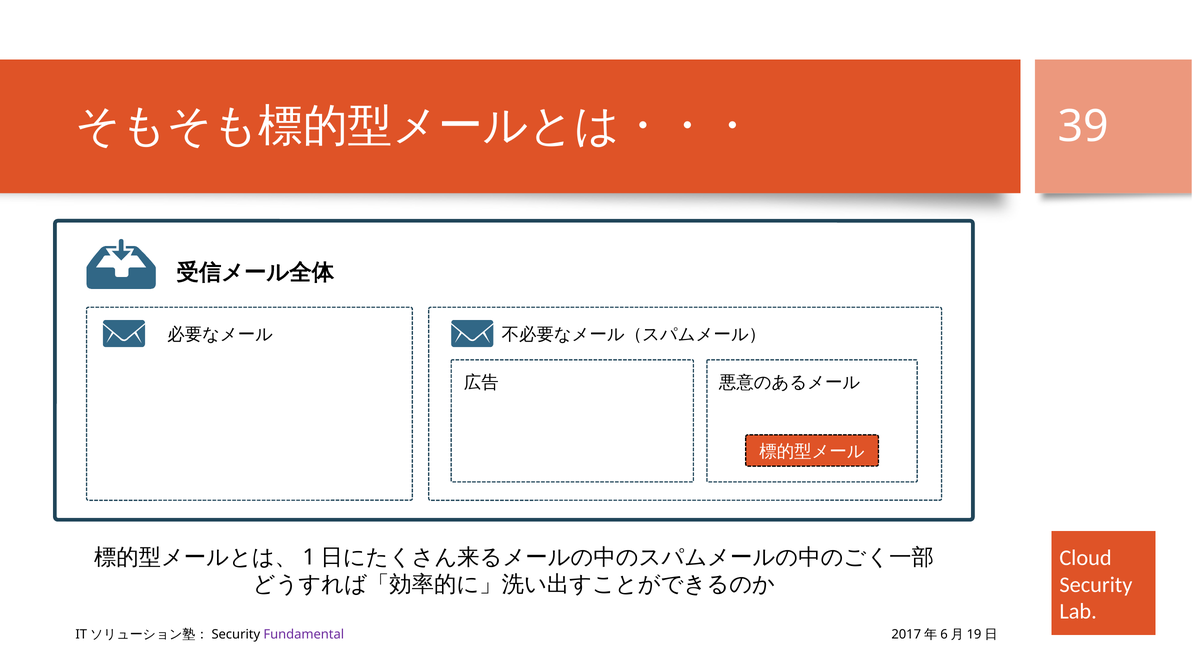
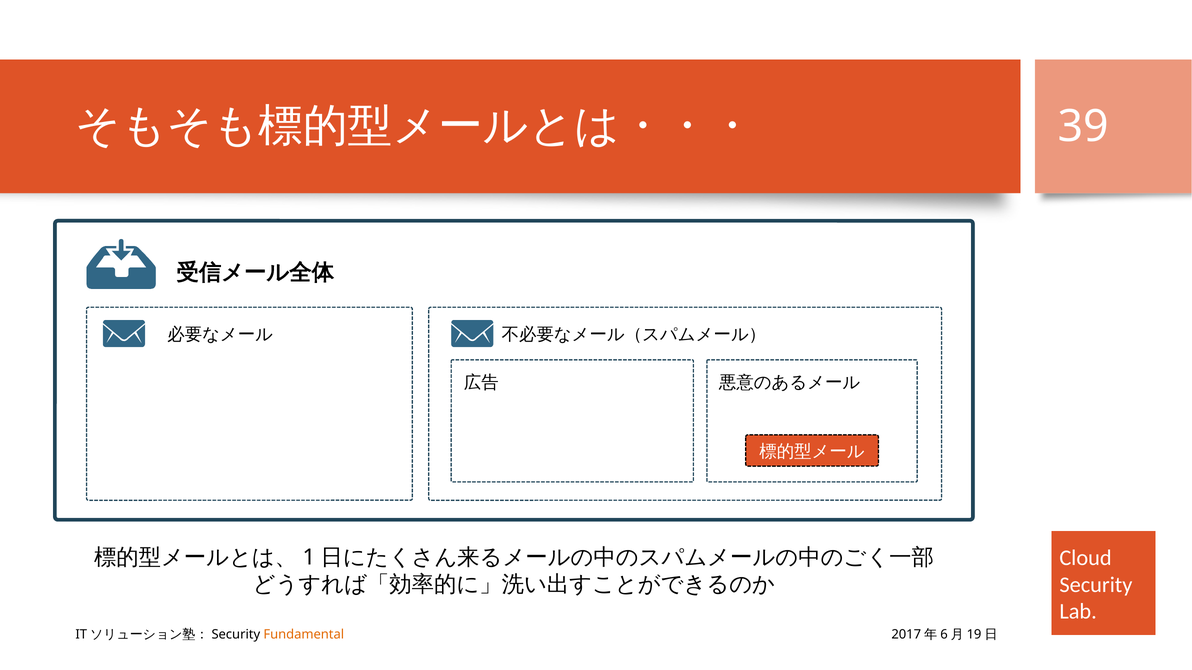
Fundamental colour: purple -> orange (304, 635)
